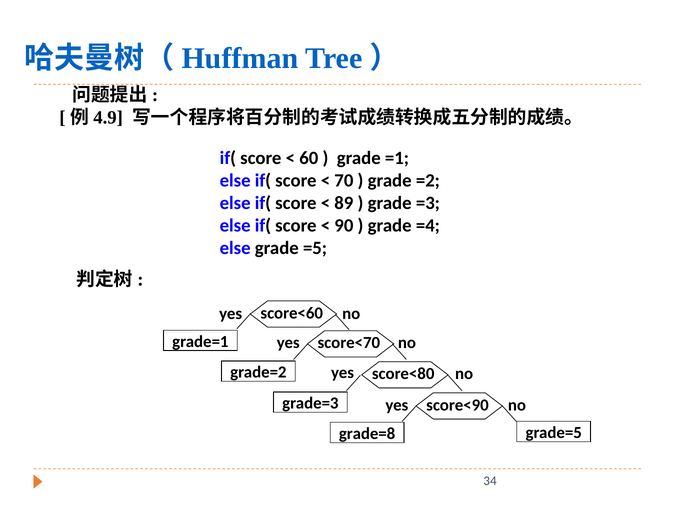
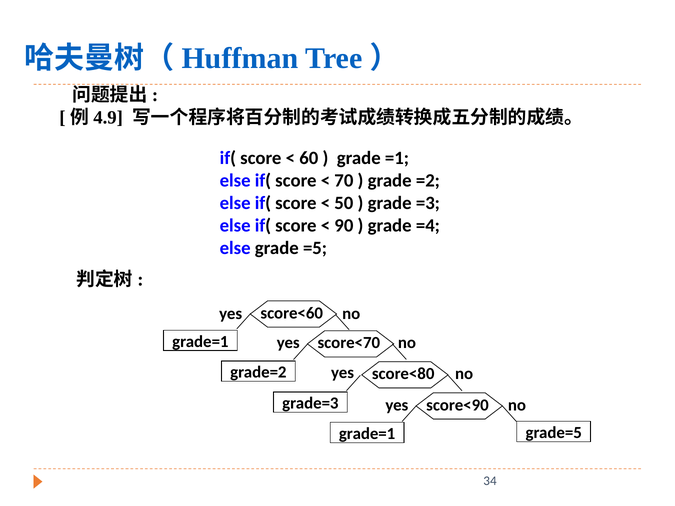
89: 89 -> 50 (344, 203)
grade=8: grade=8 -> grade=1 (367, 434)
